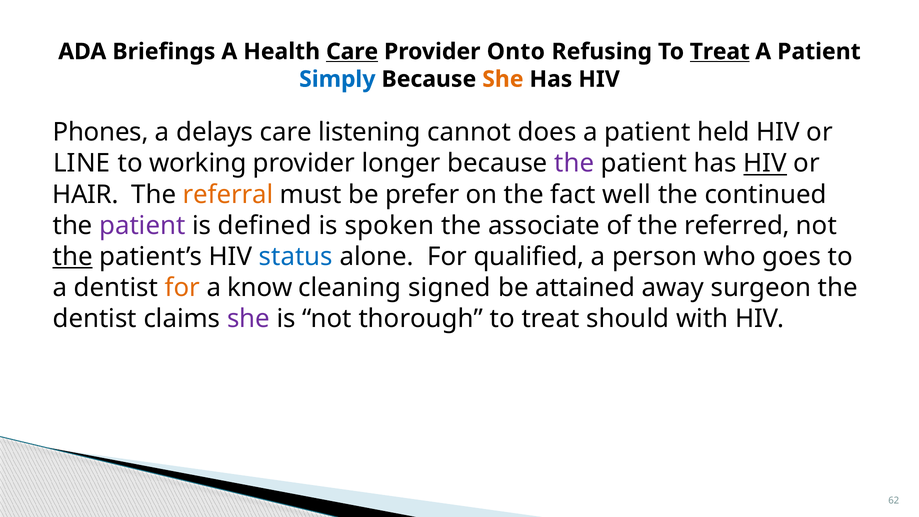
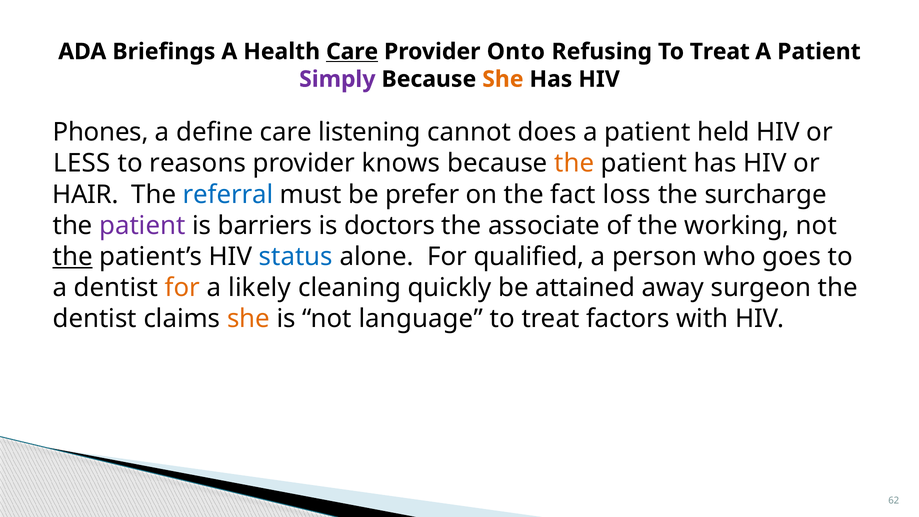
Treat underline: present -> none (720, 52)
Simply colour: blue -> purple (337, 79)
delays: delays -> define (215, 132)
LINE: LINE -> LESS (82, 163)
working: working -> reasons (198, 163)
longer: longer -> knows (401, 163)
the colour: purple -> orange (574, 163)
HIV underline: present -> none (765, 163)
referral colour: orange -> blue (228, 194)
well: well -> loss (627, 194)
continued: continued -> surcharge (766, 194)
defined: defined -> barriers (265, 226)
spoken: spoken -> doctors (390, 226)
referred: referred -> working (737, 226)
know: know -> likely (260, 288)
signed: signed -> quickly (450, 288)
she colour: purple -> orange (248, 319)
thorough: thorough -> language (421, 319)
should: should -> factors (628, 319)
